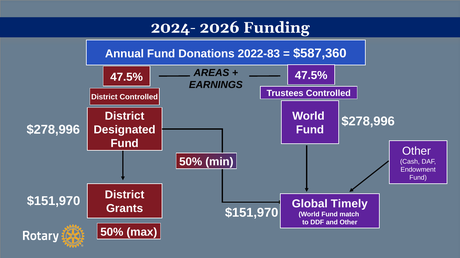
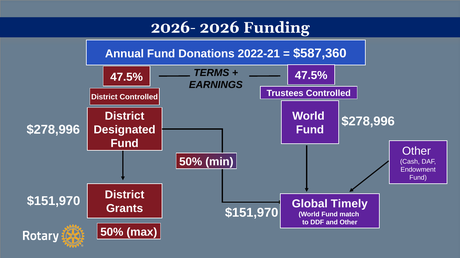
2024-: 2024- -> 2026- (173, 28)
2022-83: 2022-83 -> 2022-21 (259, 54)
AREAS: AREAS -> TERMS (211, 73)
